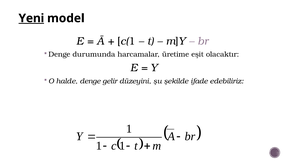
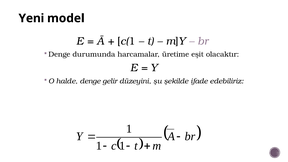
Yeni underline: present -> none (31, 18)
